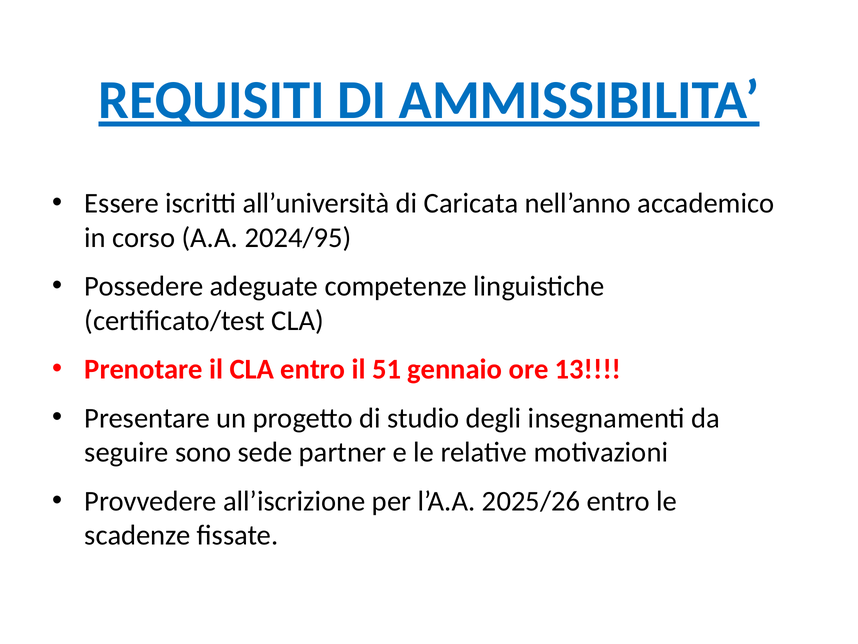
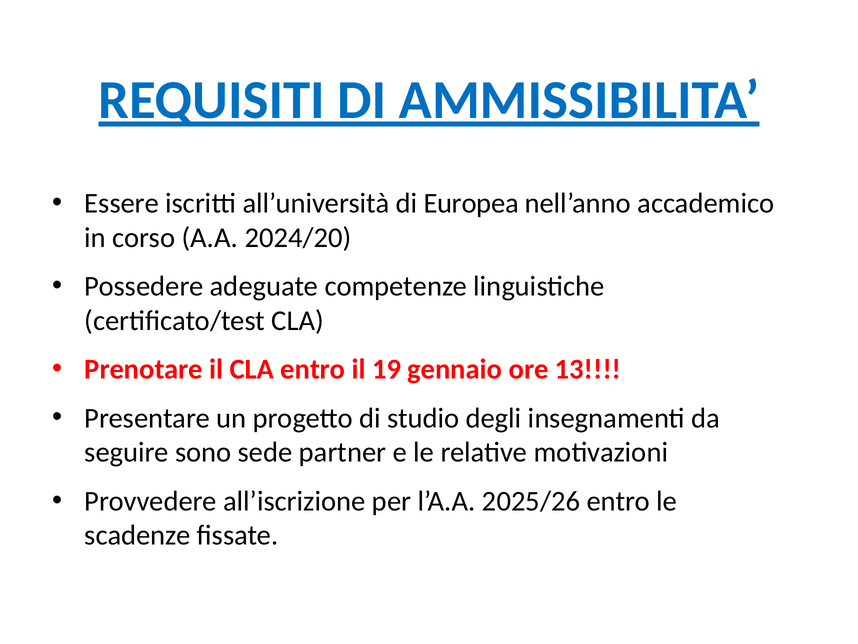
Caricata: Caricata -> Europea (471, 203)
2024/95: 2024/95 -> 2024/20 (298, 238)
51: 51 -> 19 (387, 369)
